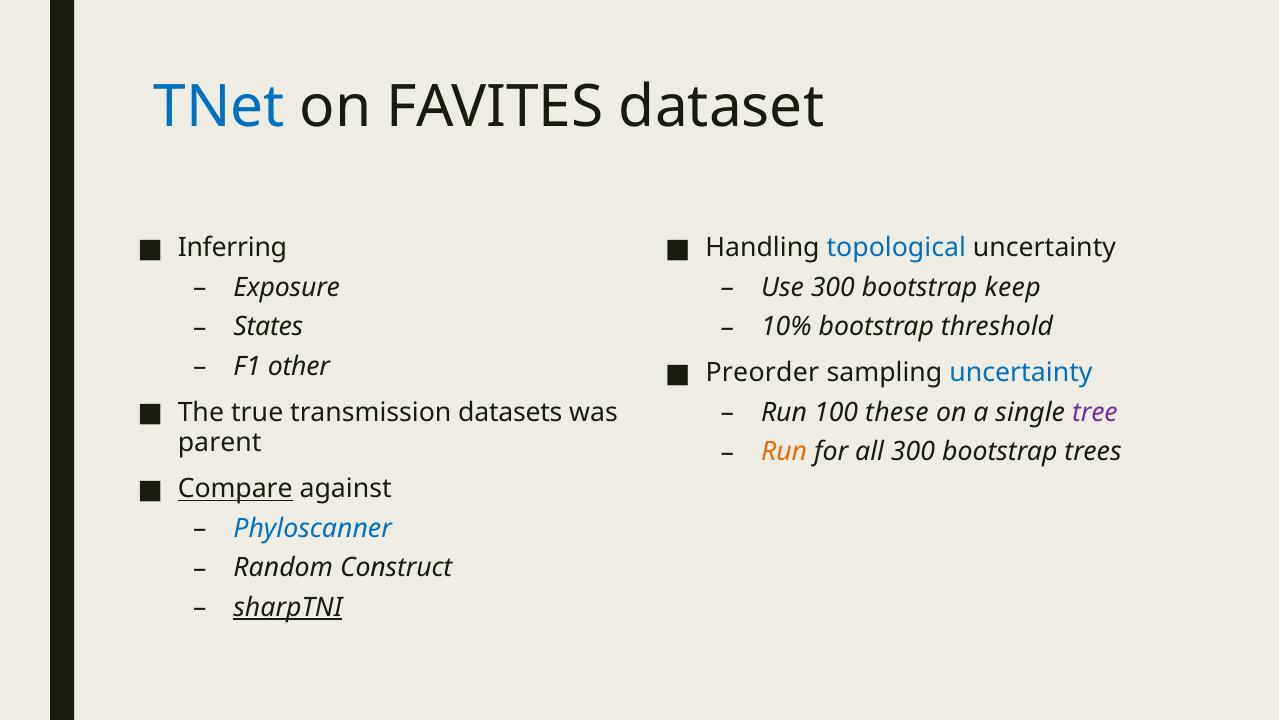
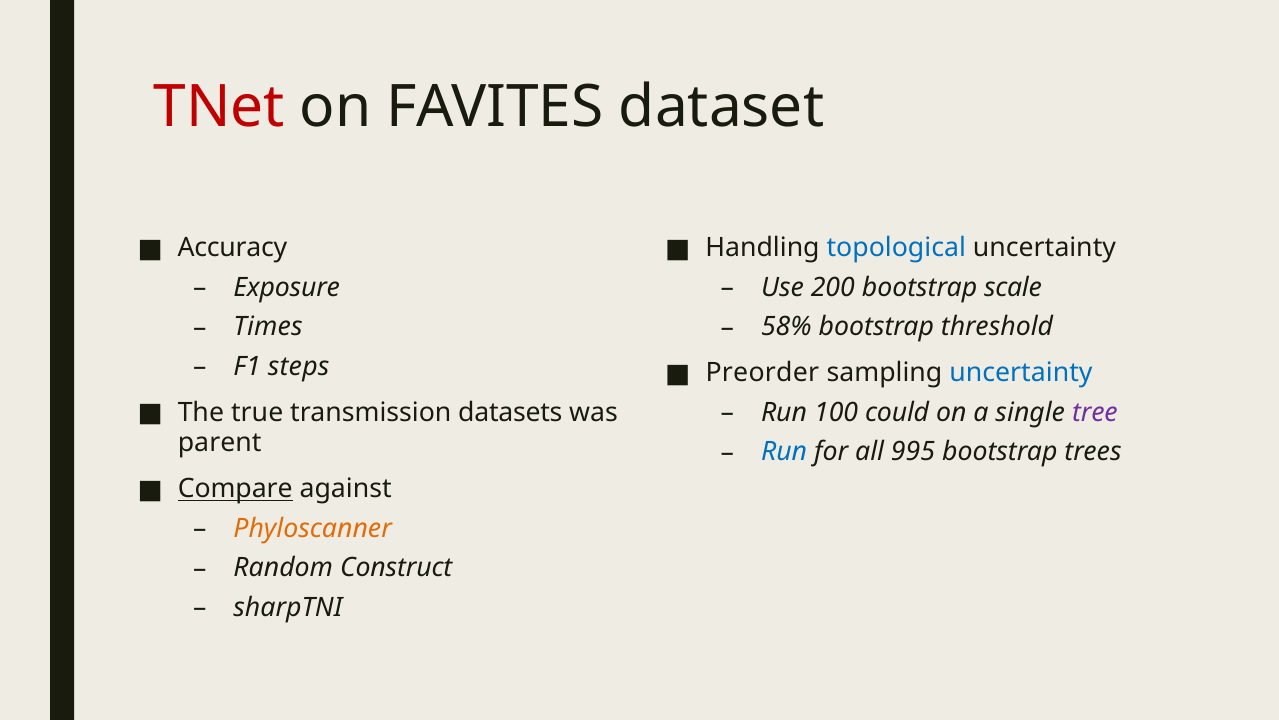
TNet colour: blue -> red (219, 107)
Inferring: Inferring -> Accuracy (232, 248)
Use 300: 300 -> 200 (833, 287)
keep: keep -> scale (1013, 287)
States: States -> Times (268, 327)
10%: 10% -> 58% (786, 327)
other: other -> steps (299, 366)
these: these -> could (897, 412)
Run colour: orange -> blue (784, 452)
all 300: 300 -> 995 (913, 452)
Phyloscanner colour: blue -> orange (313, 528)
sharpTNI underline: present -> none (288, 607)
